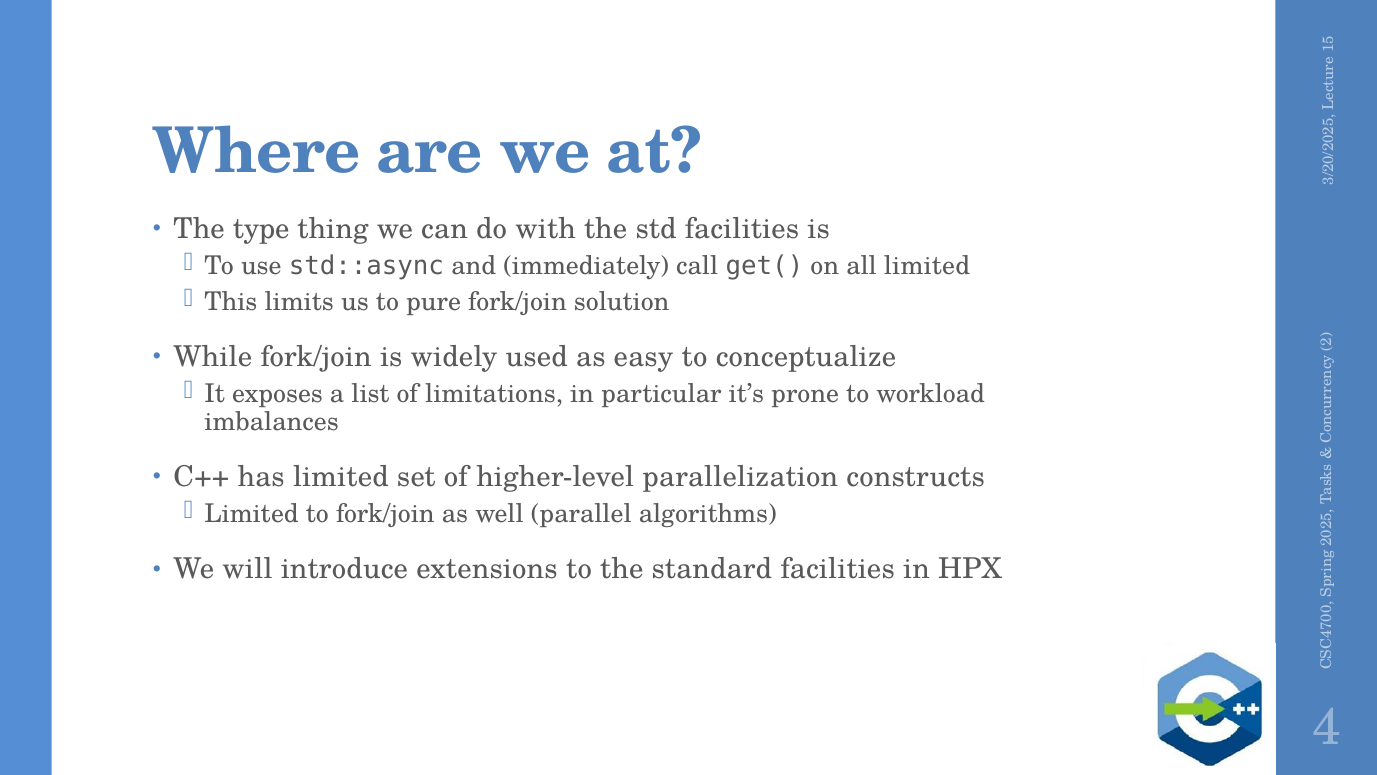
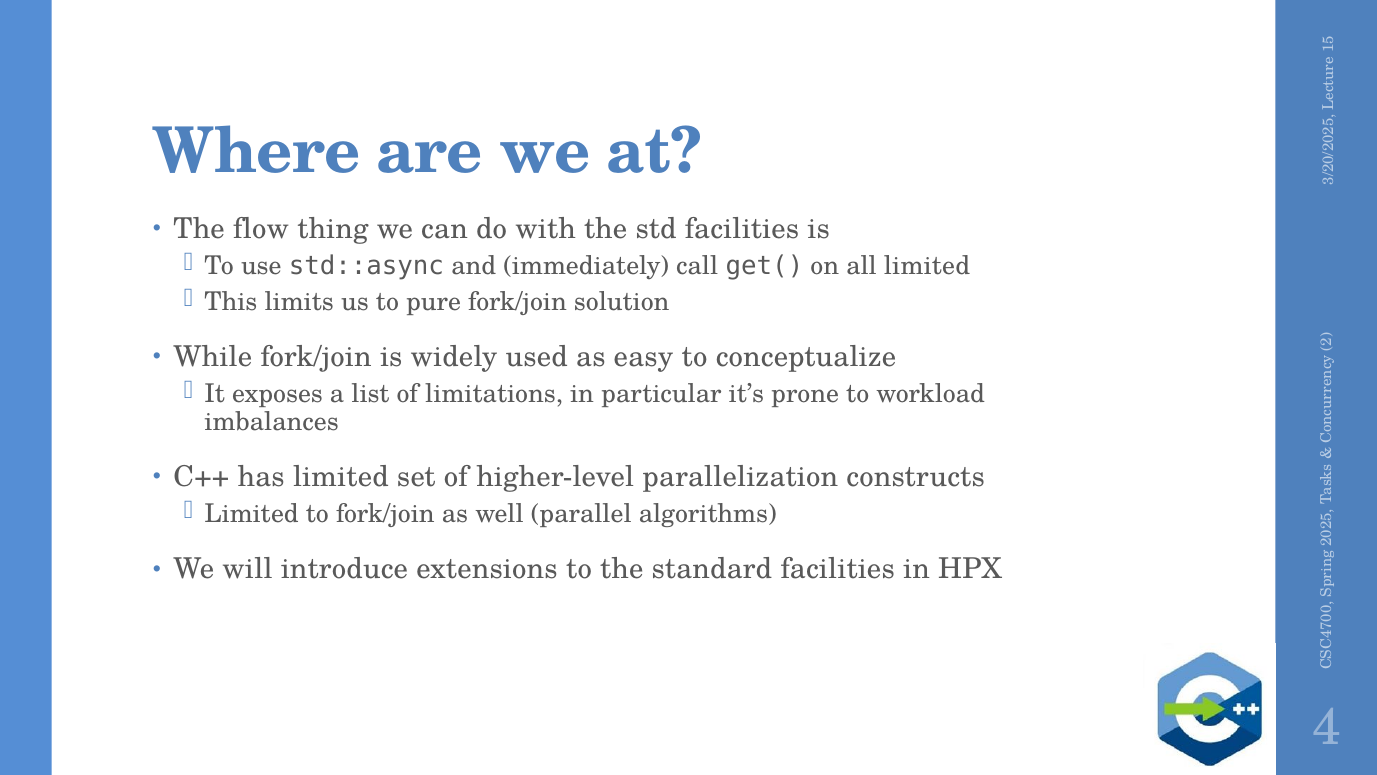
type: type -> flow (261, 228)
